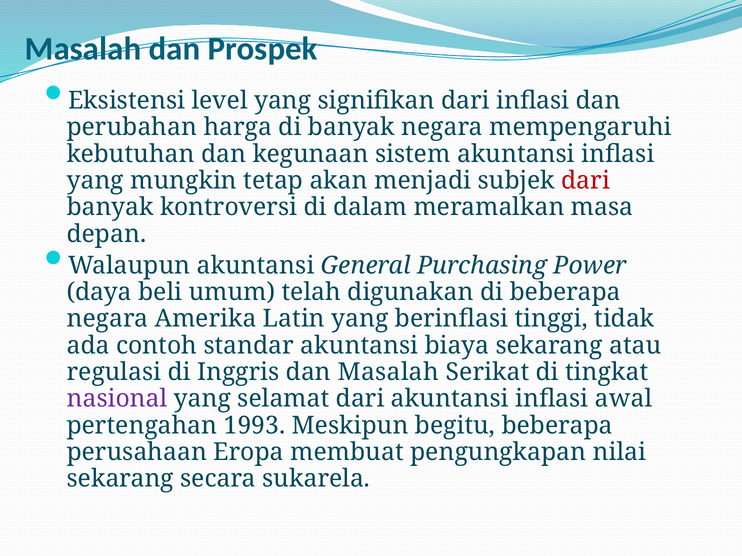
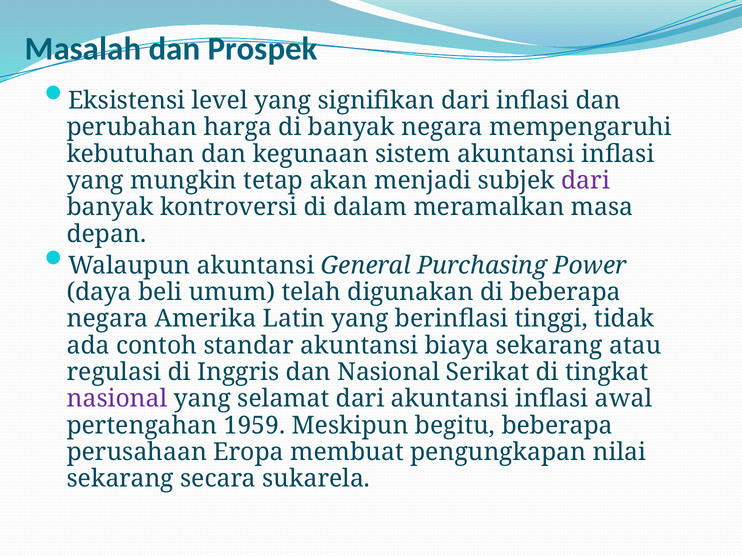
dari colour: red -> purple (586, 181)
dan Masalah: Masalah -> Nasional (389, 372)
1993: 1993 -> 1959 (255, 426)
